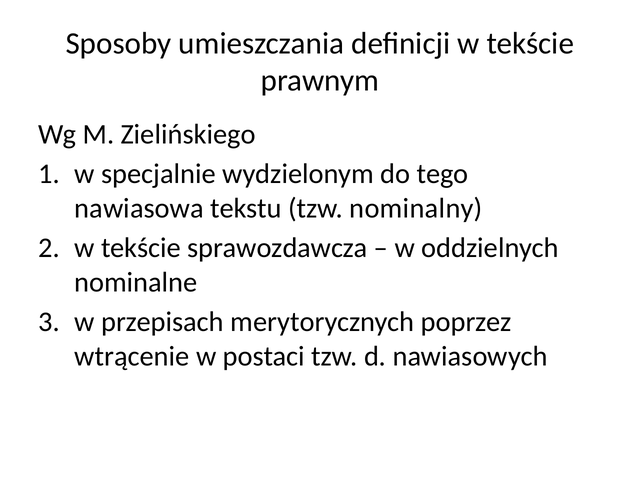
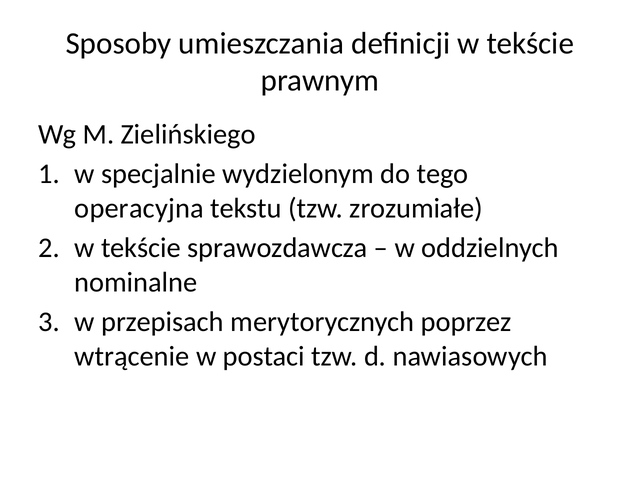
nawiasowa: nawiasowa -> operacyjna (139, 208)
nominalny: nominalny -> zrozumiałe (416, 208)
